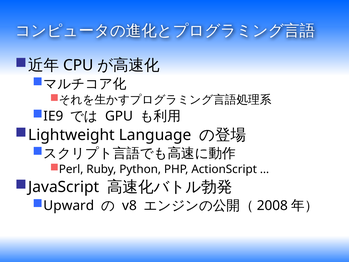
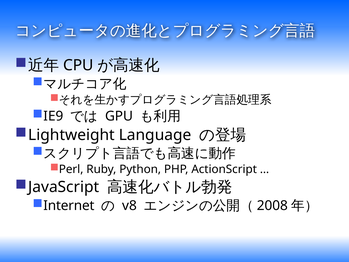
Upward: Upward -> Internet (69, 205)
